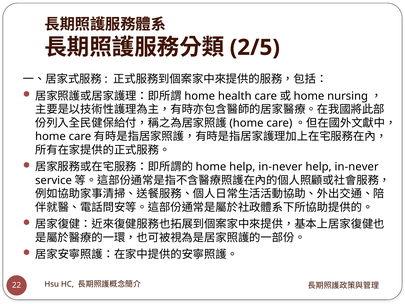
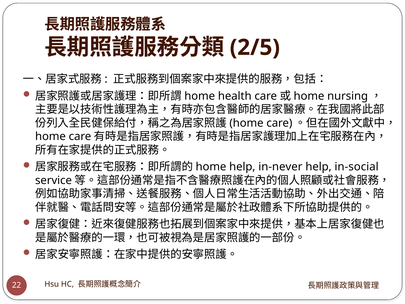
in-never: in-never -> in-social (357, 167)
